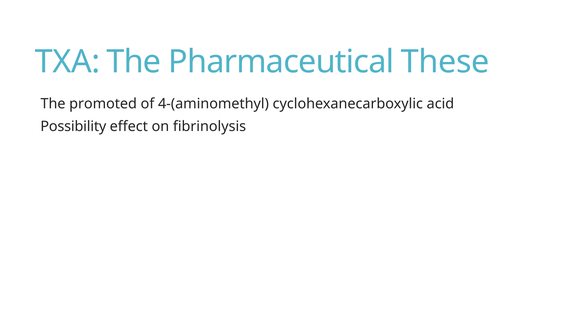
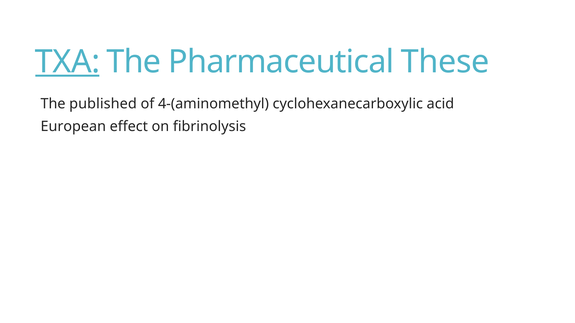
TXA underline: none -> present (68, 62)
promoted: promoted -> published (103, 104)
Possibility: Possibility -> European (73, 126)
